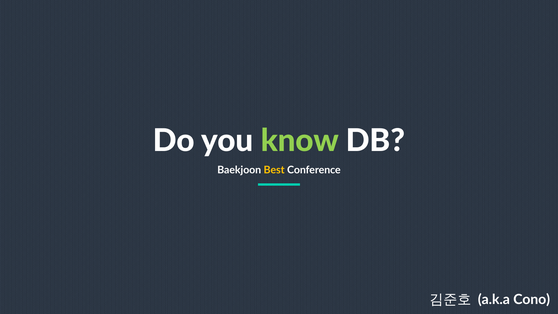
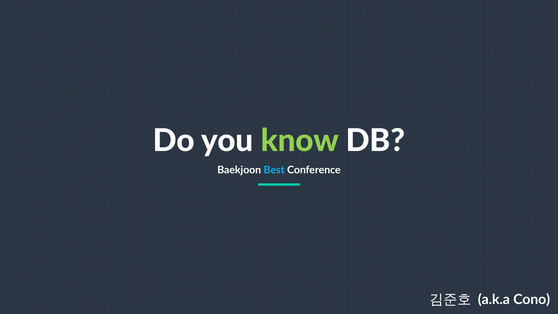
Best colour: yellow -> light blue (274, 170)
